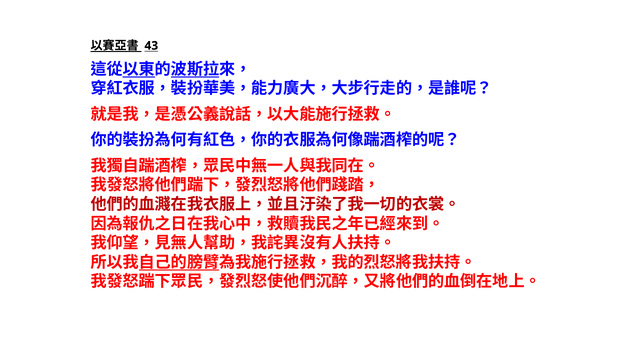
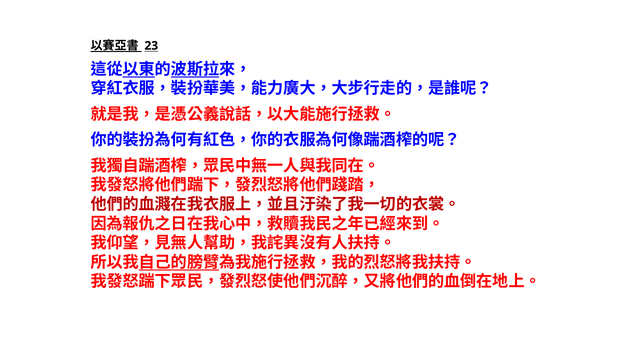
43: 43 -> 23 (151, 46)
